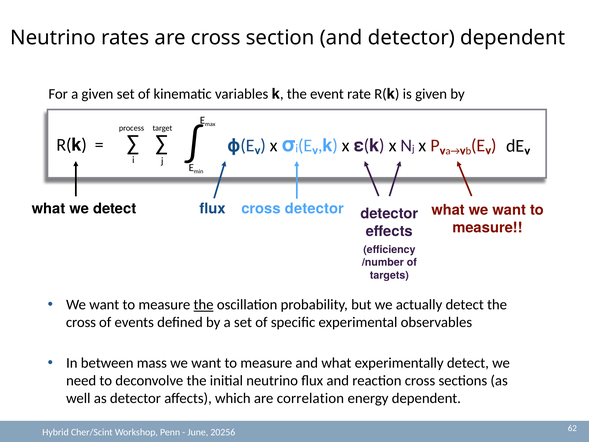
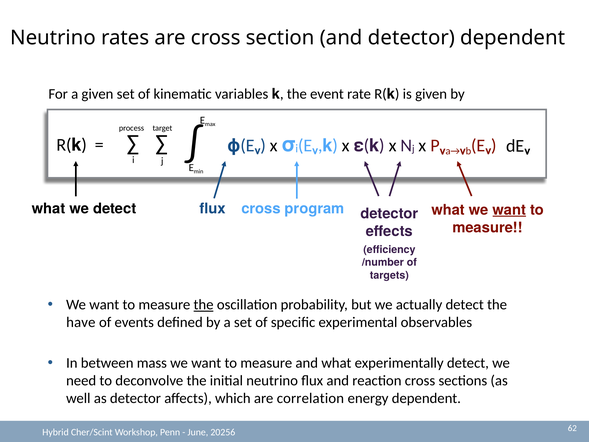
cross detector: detector -> program (315, 209)
want underline: none -> present (509, 210)
cross: cross -> have (81, 322)
